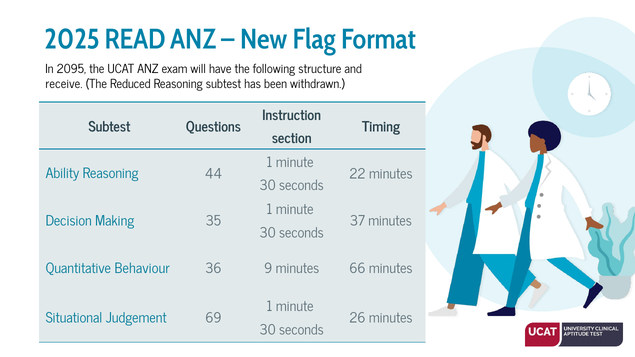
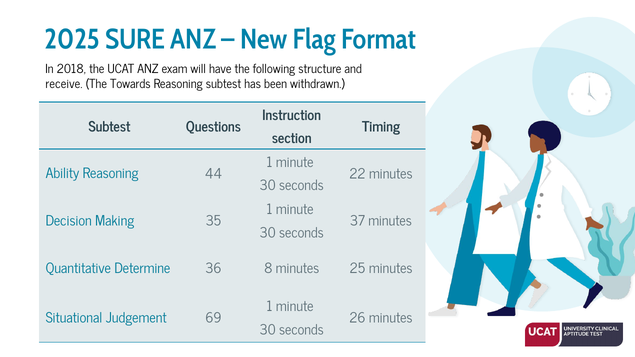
READ: READ -> SURE (135, 40)
2095: 2095 -> 2018 (71, 69)
Reduced: Reduced -> Towards (130, 84)
Behaviour: Behaviour -> Determine (142, 269)
9: 9 -> 8 (268, 269)
66: 66 -> 25 (357, 269)
